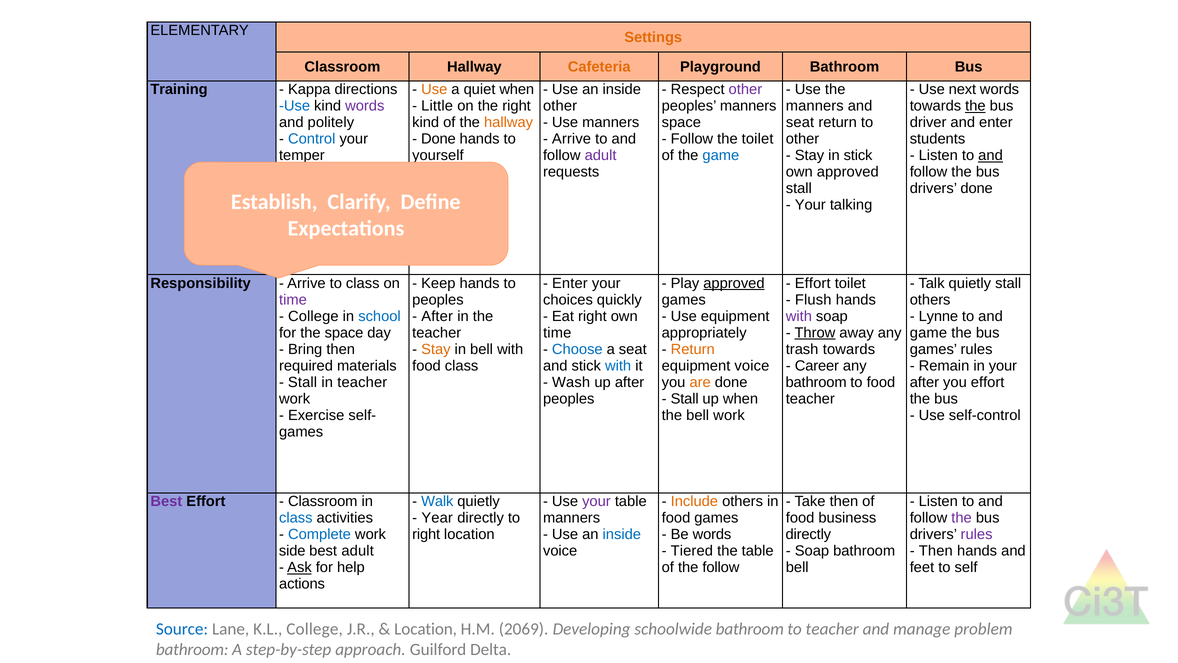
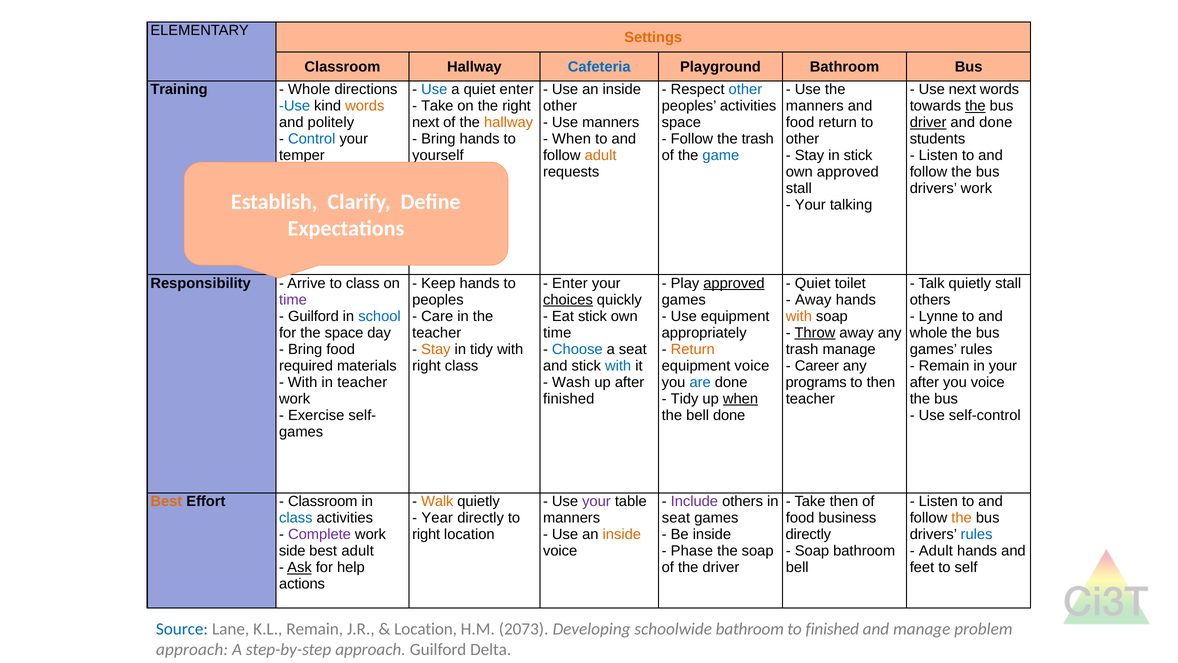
Cafeteria colour: orange -> blue (599, 67)
Kappa: Kappa -> Whole (309, 89)
Use colour: orange -> blue (434, 89)
quiet when: when -> enter (517, 89)
other colour: purple -> blue (745, 89)
words colour: purple -> orange (365, 106)
Little: Little -> Take (437, 106)
peoples manners: manners -> activities (748, 106)
kind: kind -> next (426, 122)
seat: seat -> food (800, 122)
driver underline: none -> present (928, 122)
and enter: enter -> done (996, 122)
Done: Done -> Bring (438, 139)
Arrive: Arrive -> When (572, 139)
the toilet: toilet -> trash (758, 139)
adult colour: purple -> orange (601, 155)
and underline: present -> none (991, 155)
drivers done: done -> work (976, 188)
Effort: Effort -> Quiet (813, 283)
choices underline: none -> present (568, 300)
Flush: Flush -> Away (813, 300)
College: College -> Guilford (313, 316)
After: After -> Care (437, 316)
Eat right: right -> stick (592, 316)
with colour: purple -> orange (799, 316)
game: game -> whole (929, 333)
Bring then: then -> food (341, 349)
in bell: bell -> tidy (482, 349)
trash towards: towards -> manage (849, 349)
food: food -> right (427, 365)
Stall: Stall -> With (303, 382)
are colour: orange -> blue (700, 382)
bathroom: bathroom -> programs (816, 382)
to food: food -> then (881, 382)
you effort: effort -> voice (988, 382)
peoples: peoples -> finished (569, 398)
Stall: Stall -> Tidy (685, 398)
when underline: none -> present (741, 398)
bell work: work -> done (729, 415)
Best colour: purple -> orange (166, 501)
Walk colour: blue -> orange (437, 501)
Include colour: orange -> purple (694, 501)
food: food -> seat (676, 518)
the colour: purple -> orange (962, 518)
Complete colour: blue -> purple (319, 534)
inside colour: blue -> orange (622, 534)
Be words: words -> inside (712, 534)
rules colour: purple -> blue (977, 534)
Tiered: Tiered -> Phase (692, 551)
the table: table -> soap (758, 551)
Then: Then -> Adult (936, 551)
the follow: follow -> driver (721, 567)
K.L College: College -> Remain (315, 628)
2069: 2069 -> 2073 (524, 628)
to teacher: teacher -> finished (832, 628)
bathroom: bathroom -> approach (192, 649)
